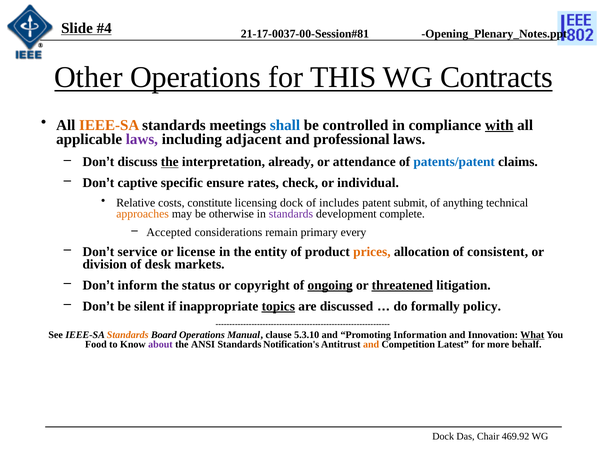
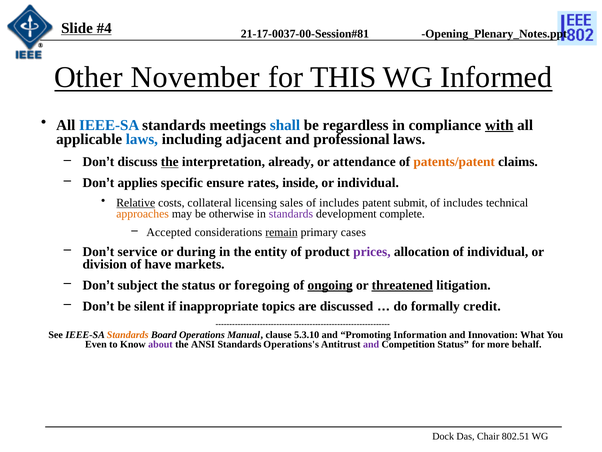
Other Operations: Operations -> November (195, 77)
Contracts: Contracts -> Informed (496, 77)
IEEE-SA colour: orange -> blue (109, 125)
controlled: controlled -> regardless (356, 125)
laws colour: purple -> blue (142, 139)
patents/patent colour: blue -> orange (454, 162)
captive: captive -> applies (138, 183)
check: check -> inside (300, 183)
Relative underline: none -> present (136, 202)
constitute: constitute -> collateral (210, 202)
licensing dock: dock -> sales (292, 202)
anything: anything -> includes (463, 202)
remain underline: none -> present (282, 232)
every: every -> cases (353, 232)
license: license -> during (196, 251)
prices colour: orange -> purple (372, 251)
of consistent: consistent -> individual (498, 251)
desk: desk -> have (158, 264)
inform: inform -> subject (138, 285)
copyright: copyright -> foregoing (262, 285)
topics underline: present -> none (278, 306)
policy: policy -> credit (482, 306)
What underline: present -> none (532, 334)
Food: Food -> Even (96, 344)
Notification's: Notification's -> Operations's (291, 344)
and colour: orange -> purple (371, 344)
Competition Latest: Latest -> Status (453, 344)
469.92: 469.92 -> 802.51 (516, 436)
